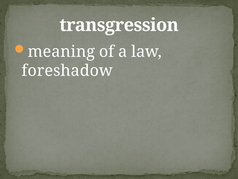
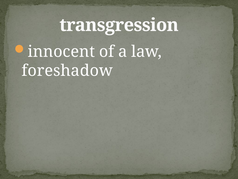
meaning: meaning -> innocent (61, 51)
